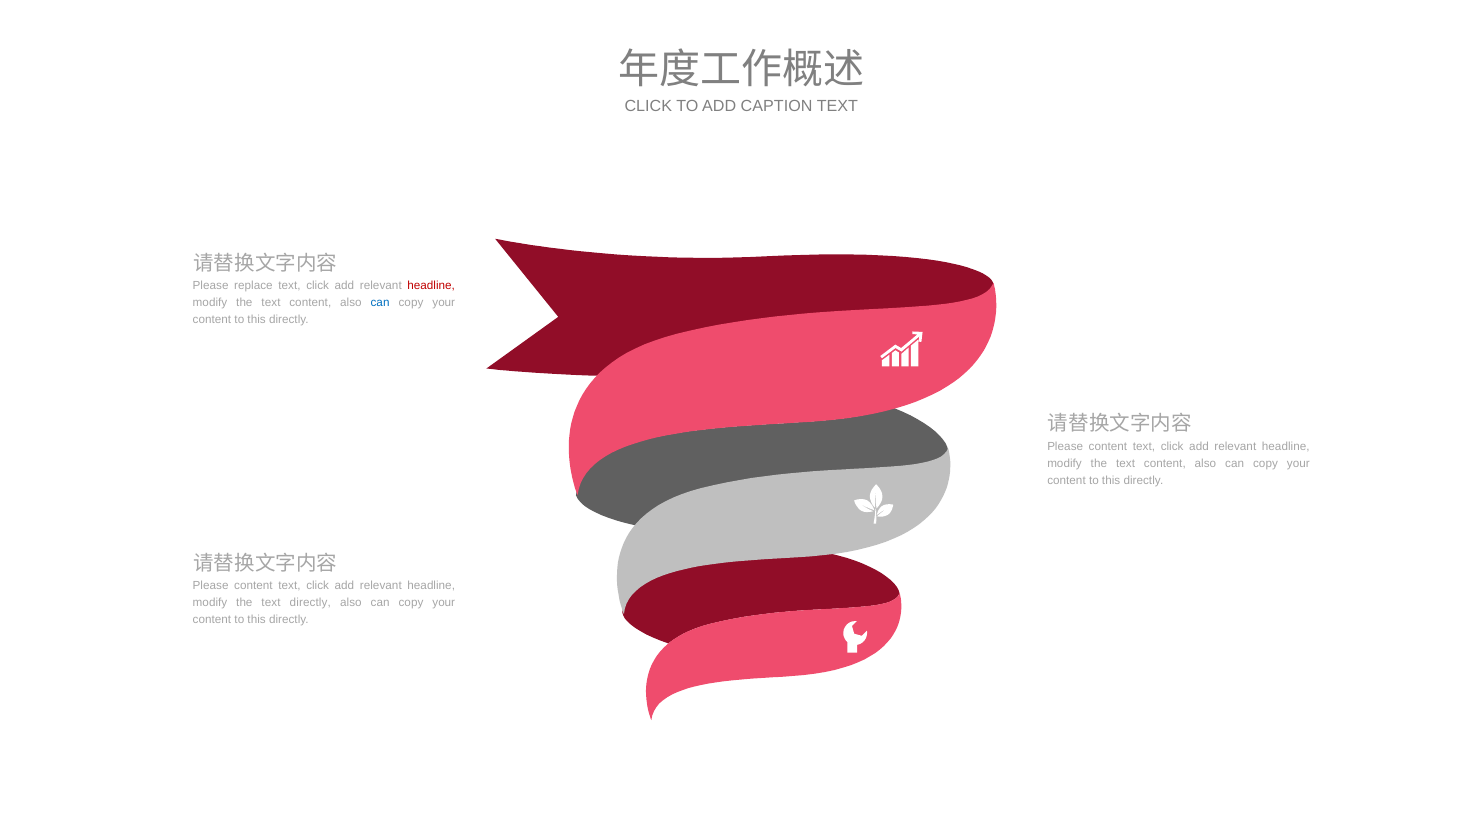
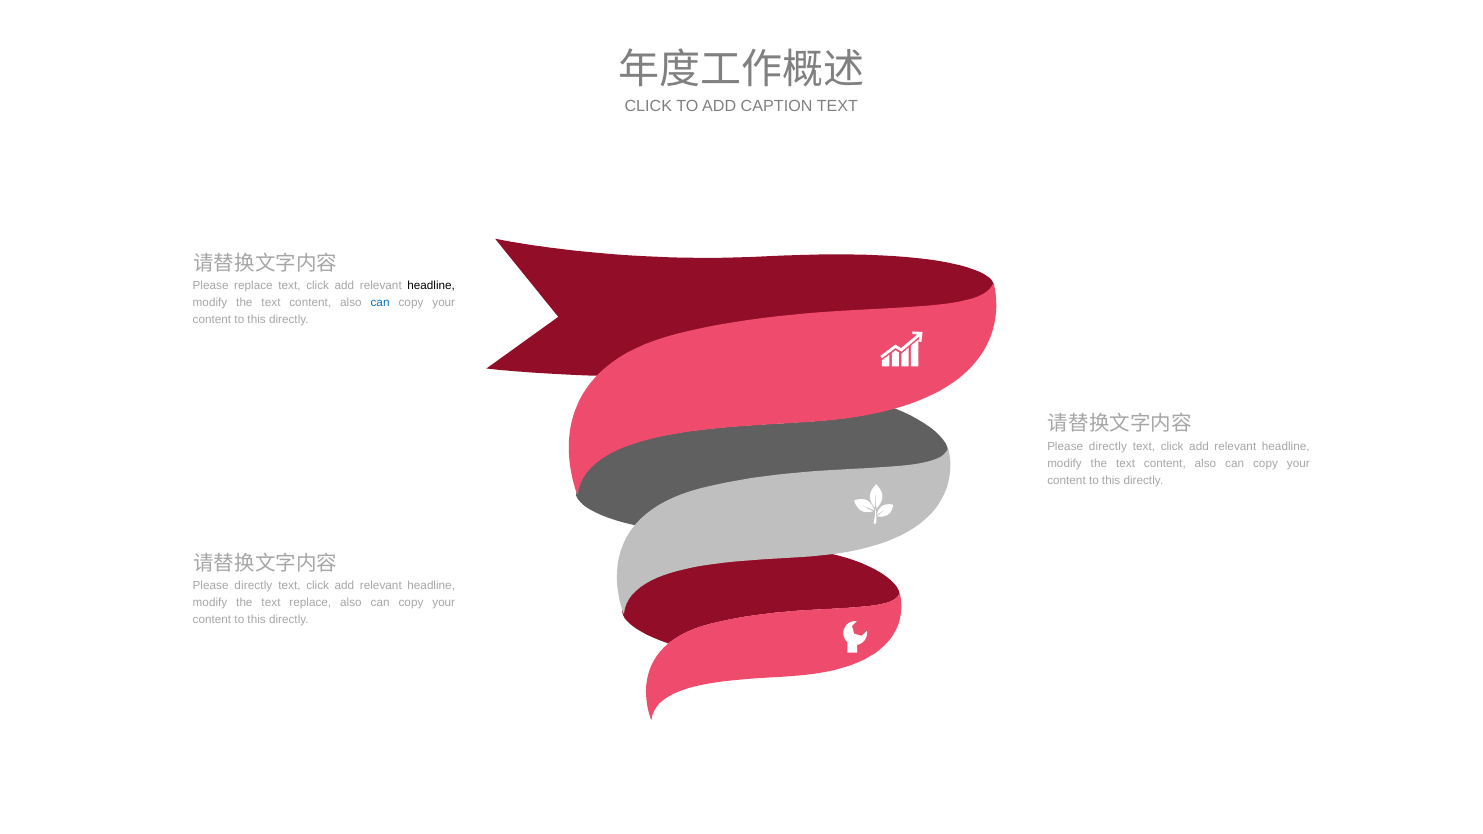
headline colour: red -> black (431, 286)
content: content -> directly (1108, 447)
content: content -> directly (253, 586)
text directly: directly -> replace (310, 603)
